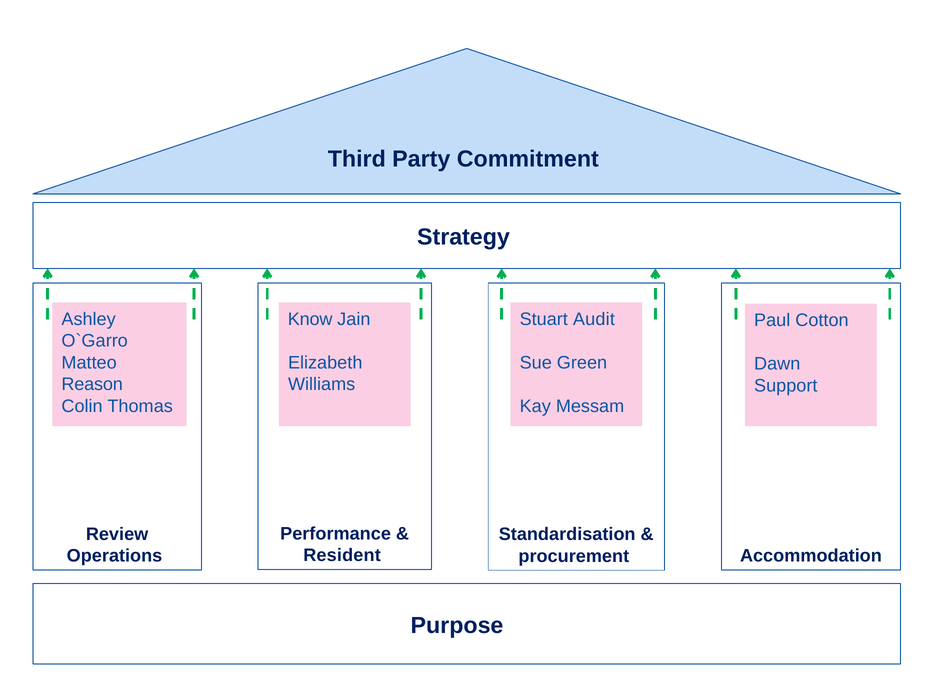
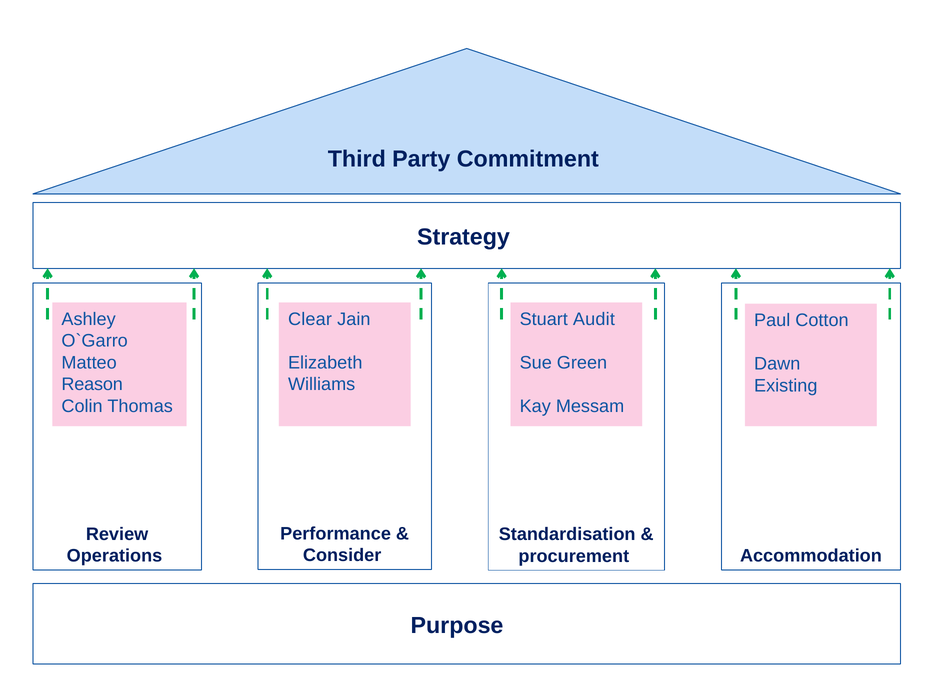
Know: Know -> Clear (310, 319)
Support: Support -> Existing (786, 385)
Resident: Resident -> Consider (342, 555)
